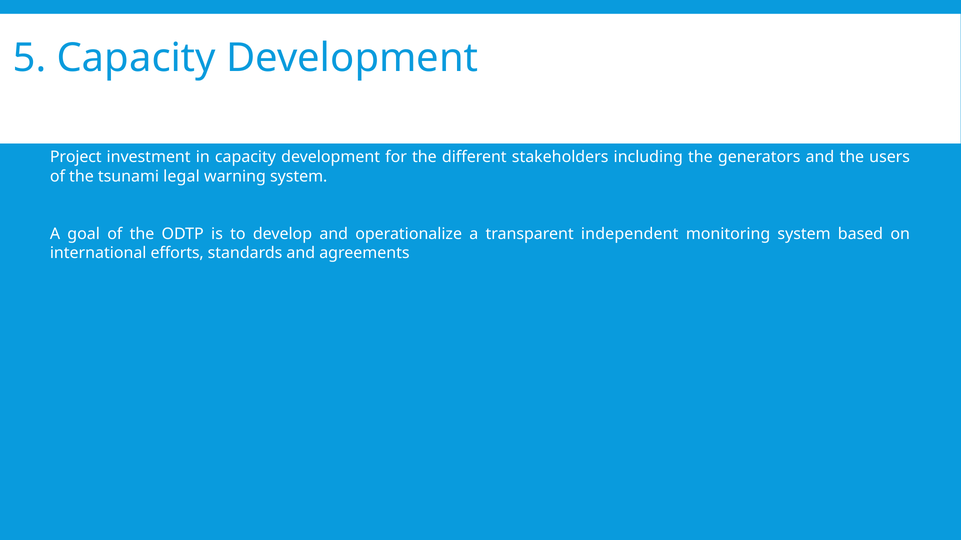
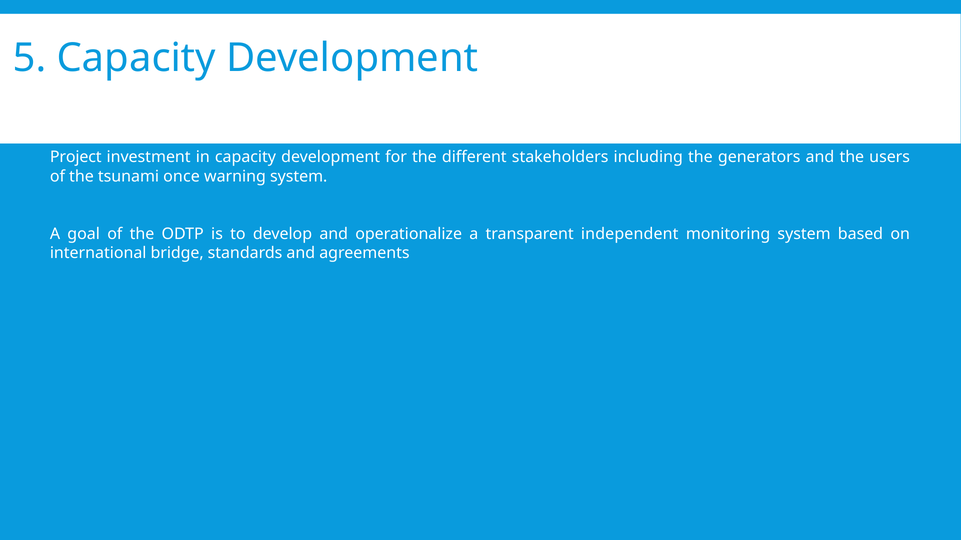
legal: legal -> once (182, 177)
efforts: efforts -> bridge (177, 253)
